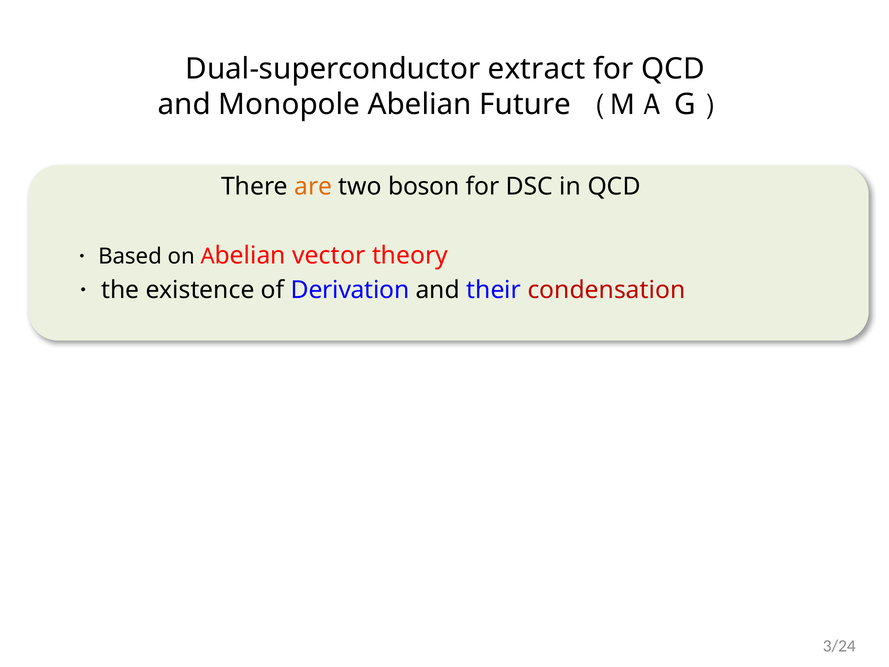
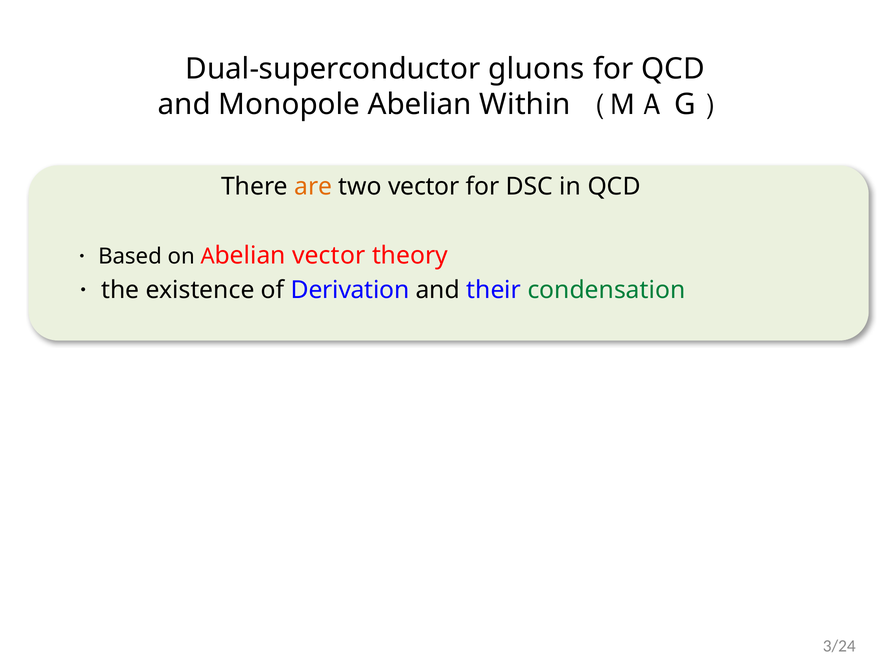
extract: extract -> gluons (536, 69)
Future: Future -> Within (525, 105)
two boson: boson -> vector (424, 186)
condensation colour: red -> green (606, 290)
